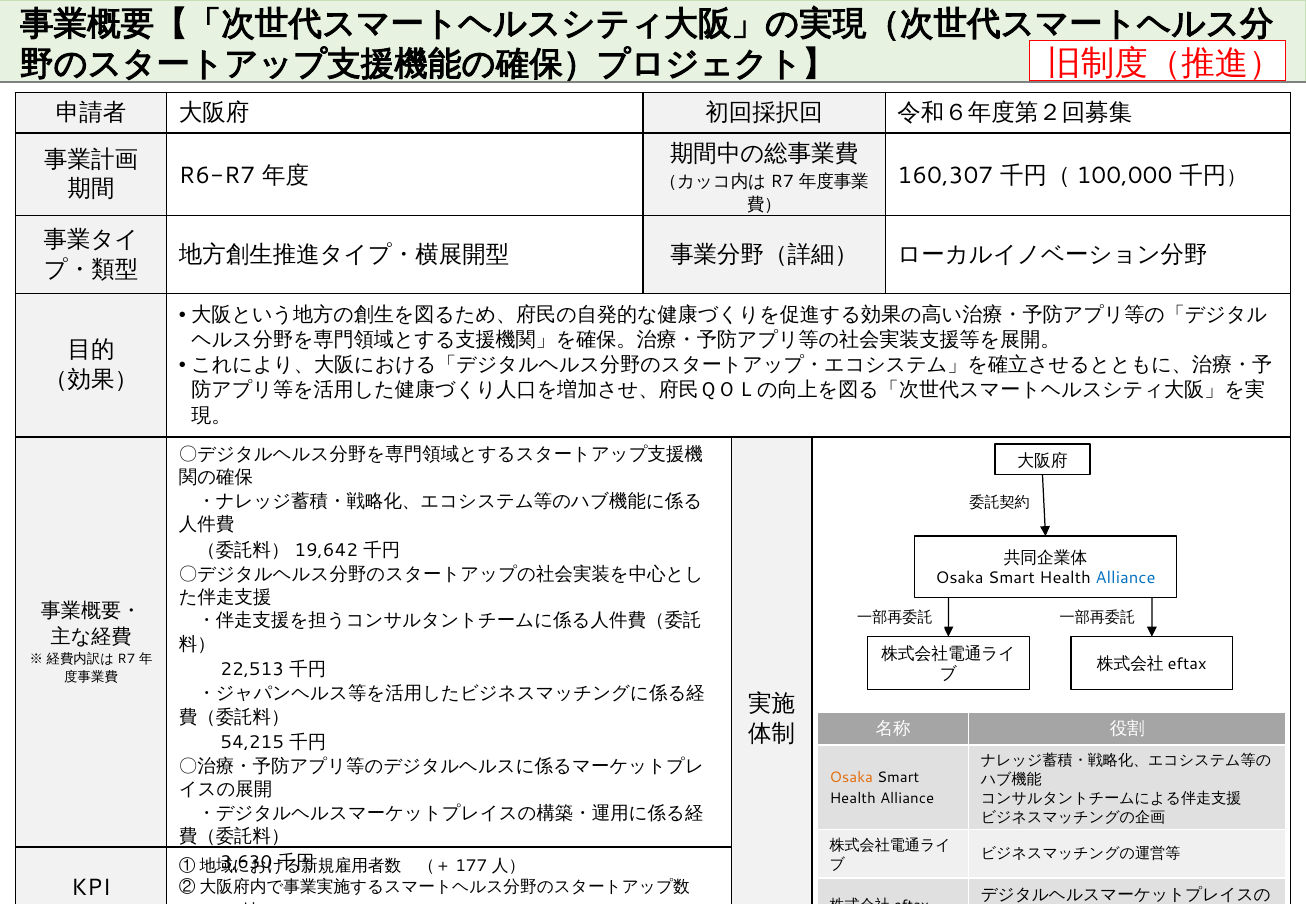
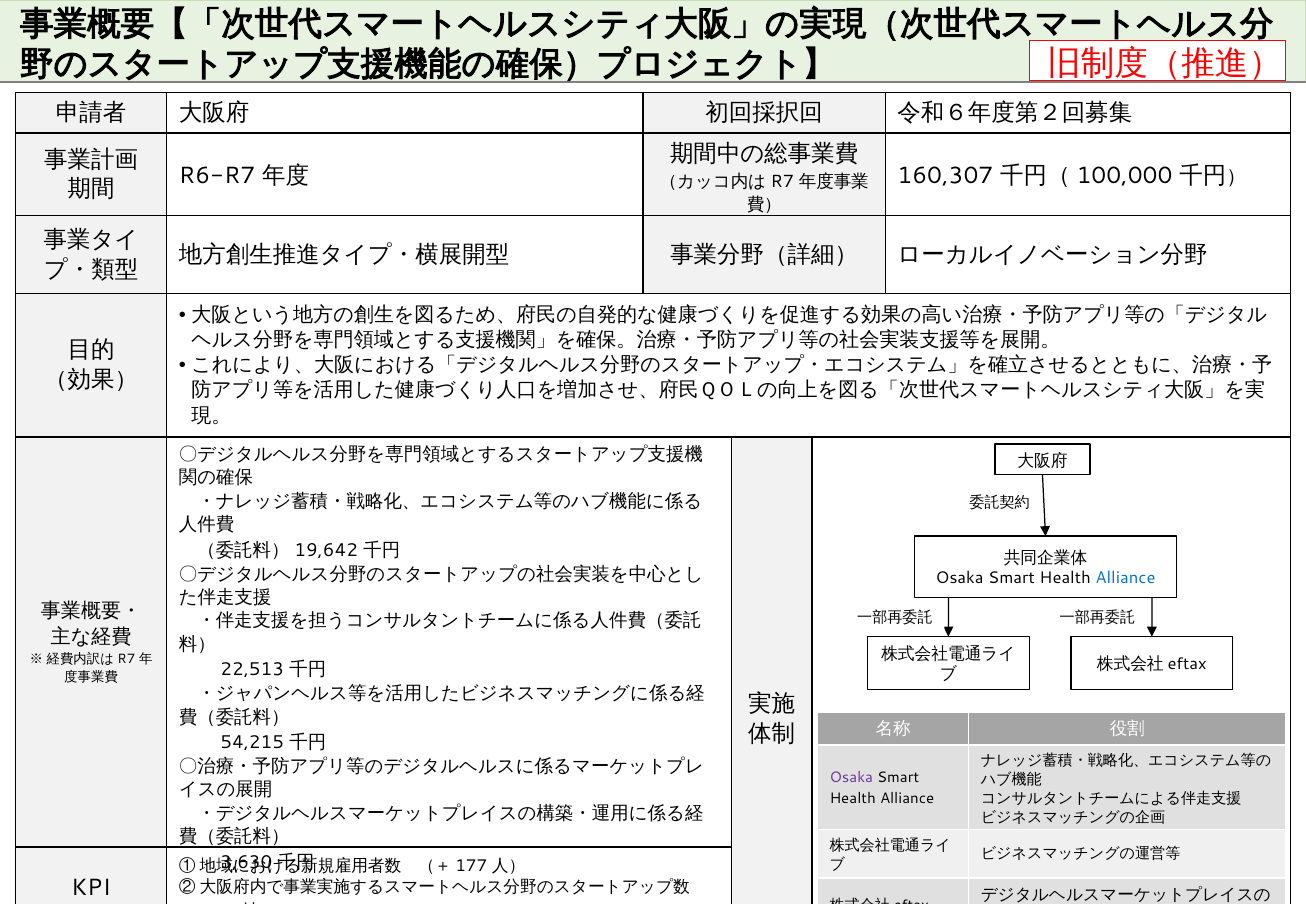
Osaka colour: orange -> purple (851, 778)
